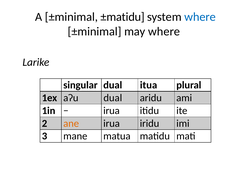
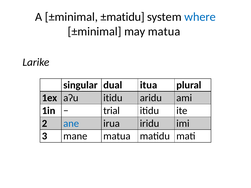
may where: where -> matua (164, 32)
aɁu dual: dual -> itidu (113, 98)
irua: irua -> trial (112, 111)
ane colour: orange -> blue (71, 124)
